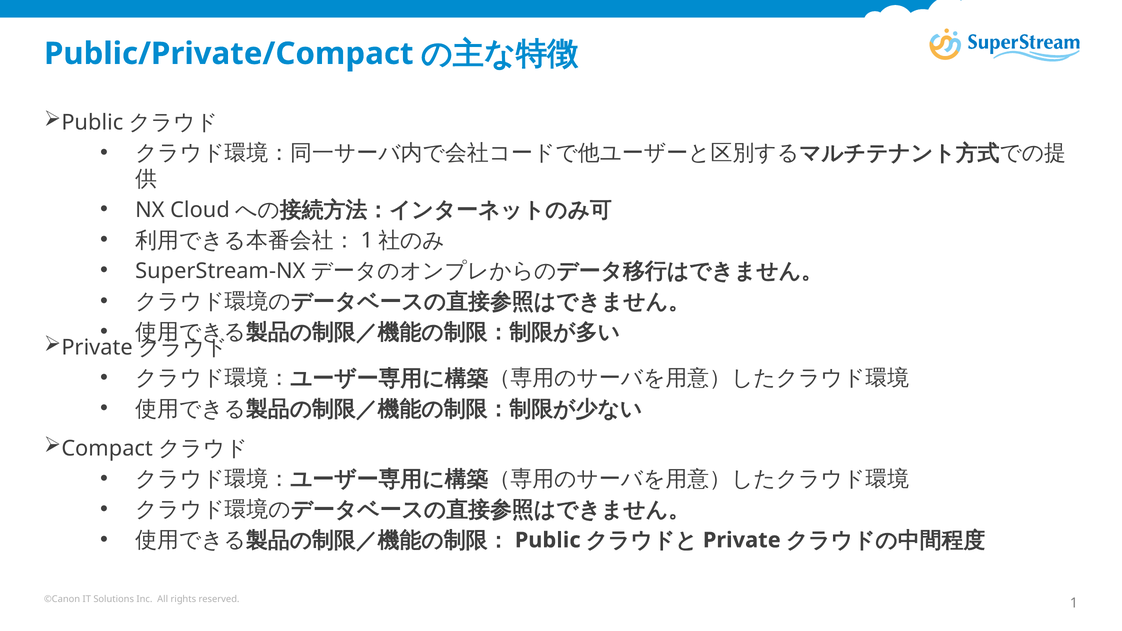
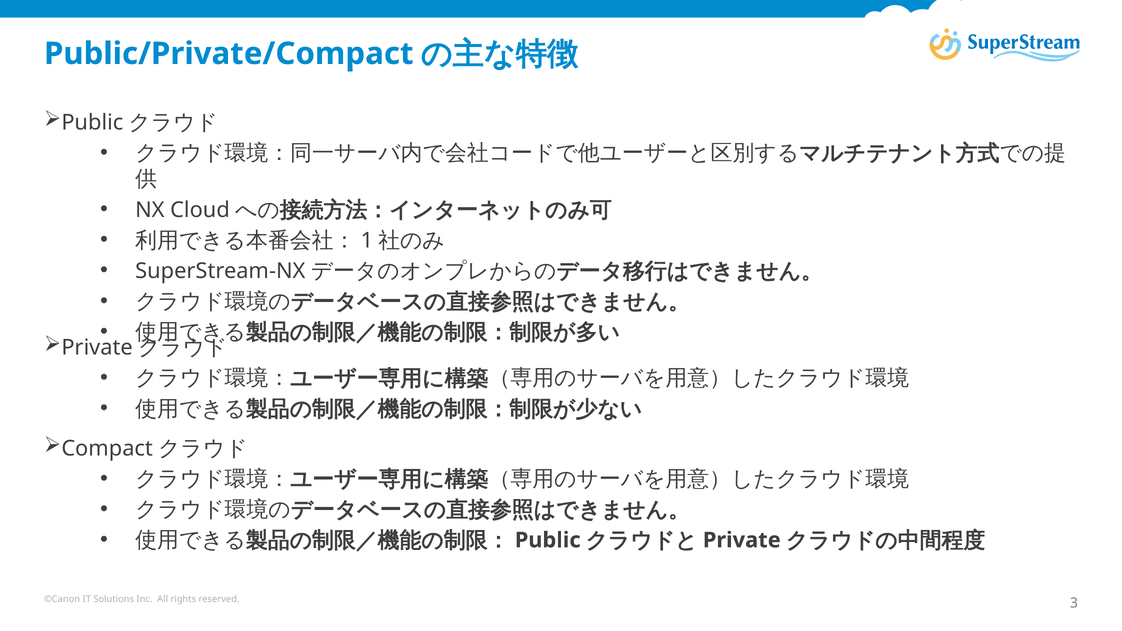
1: 1 -> 3 (1074, 603)
